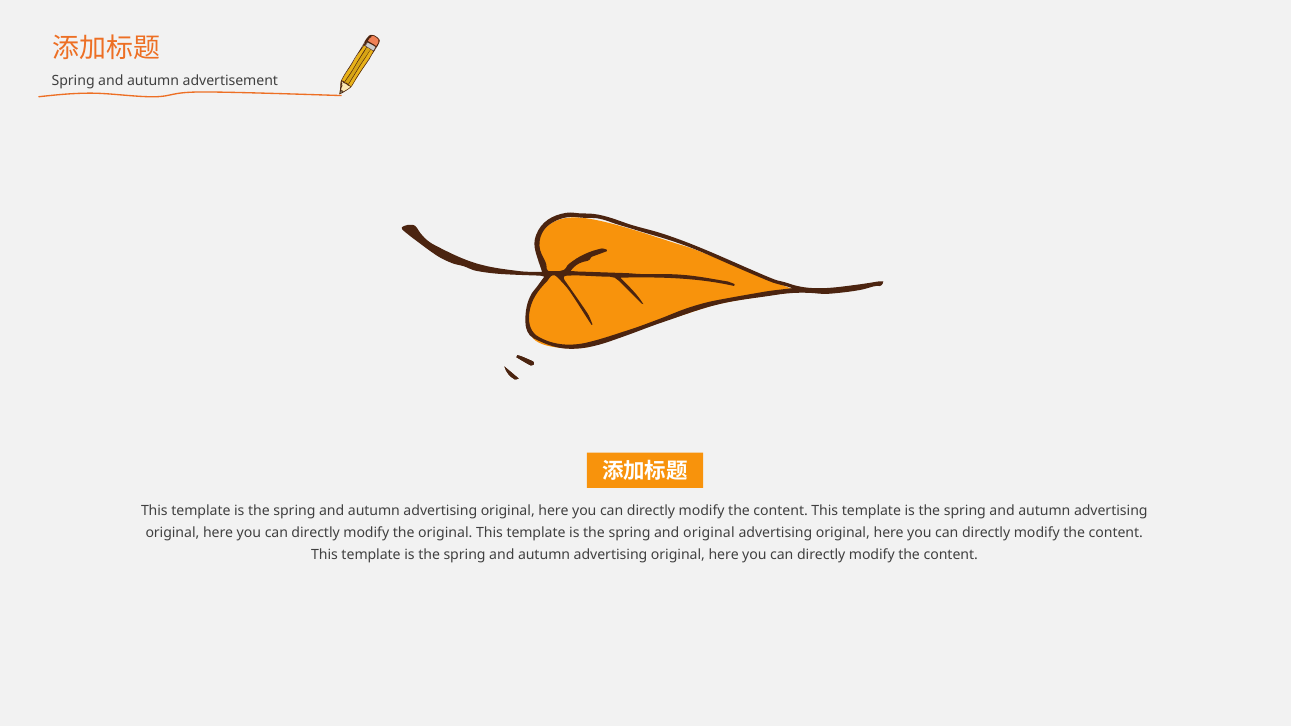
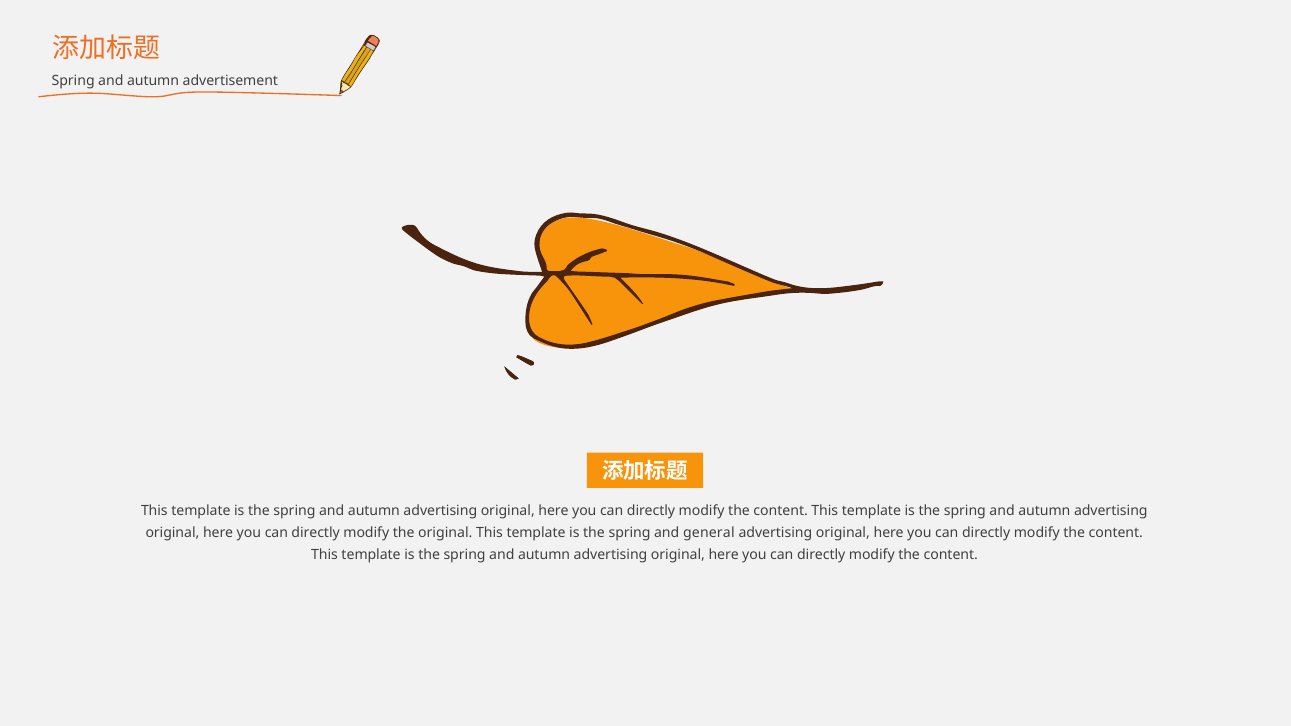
and original: original -> general (709, 533)
